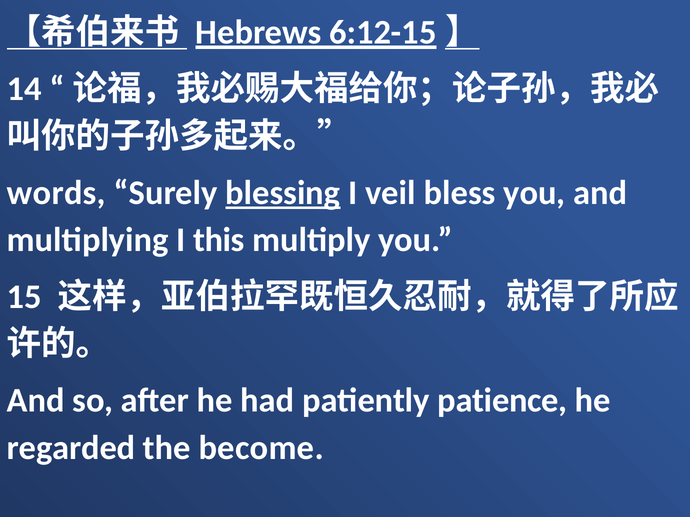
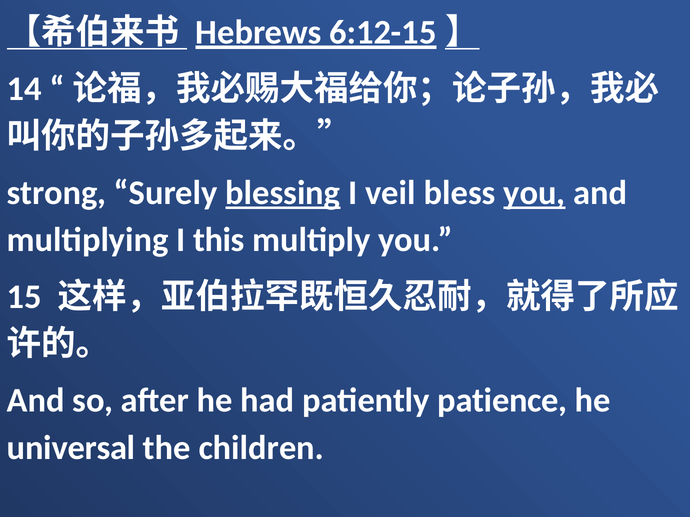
words: words -> strong (57, 193)
you underline: none -> present (534, 193)
regarded: regarded -> universal (71, 448)
become: become -> children (261, 448)
